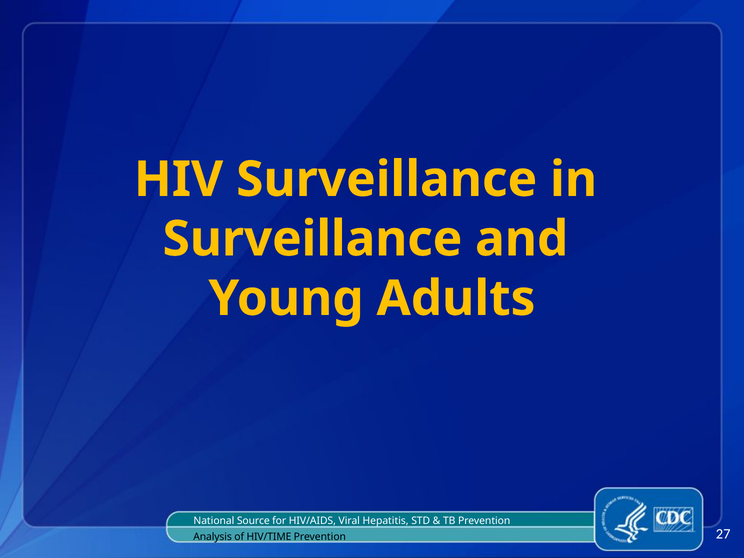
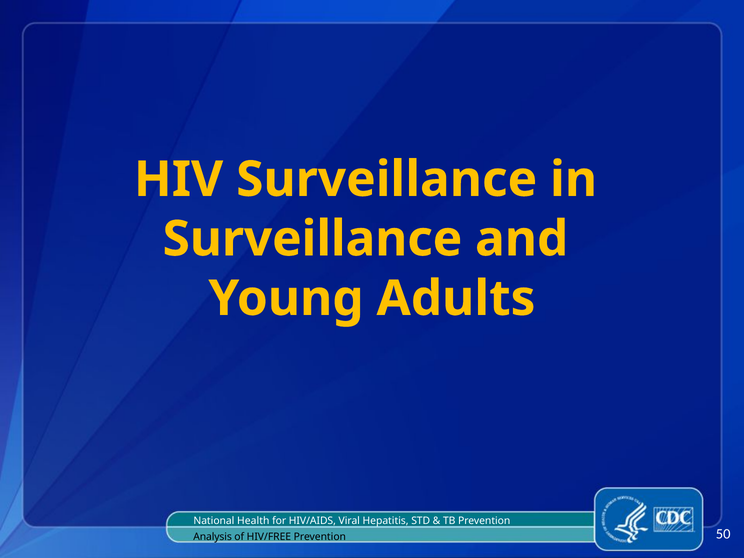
Source: Source -> Health (253, 521)
HIV/TIME: HIV/TIME -> HIV/FREE (269, 537)
27: 27 -> 50 (723, 534)
